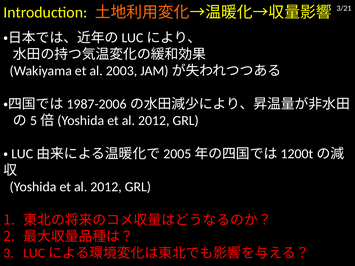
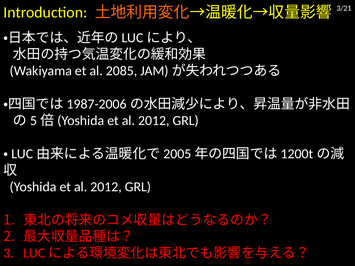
2003: 2003 -> 2085 (122, 71)
